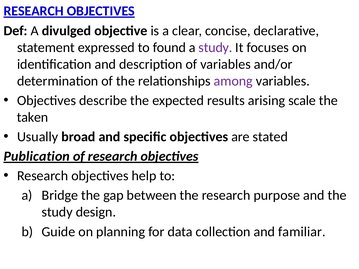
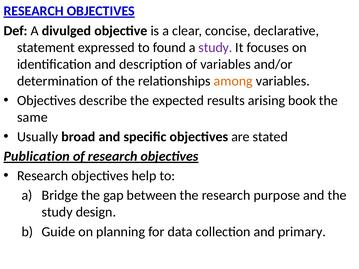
among colour: purple -> orange (233, 81)
scale: scale -> book (302, 101)
taken: taken -> same (32, 117)
familiar: familiar -> primary (302, 232)
